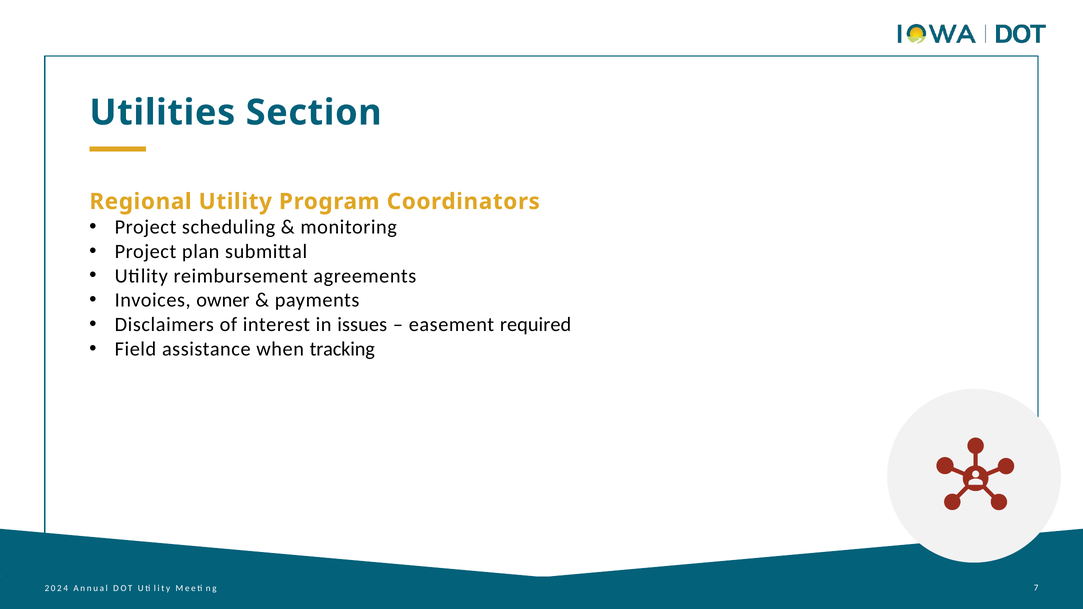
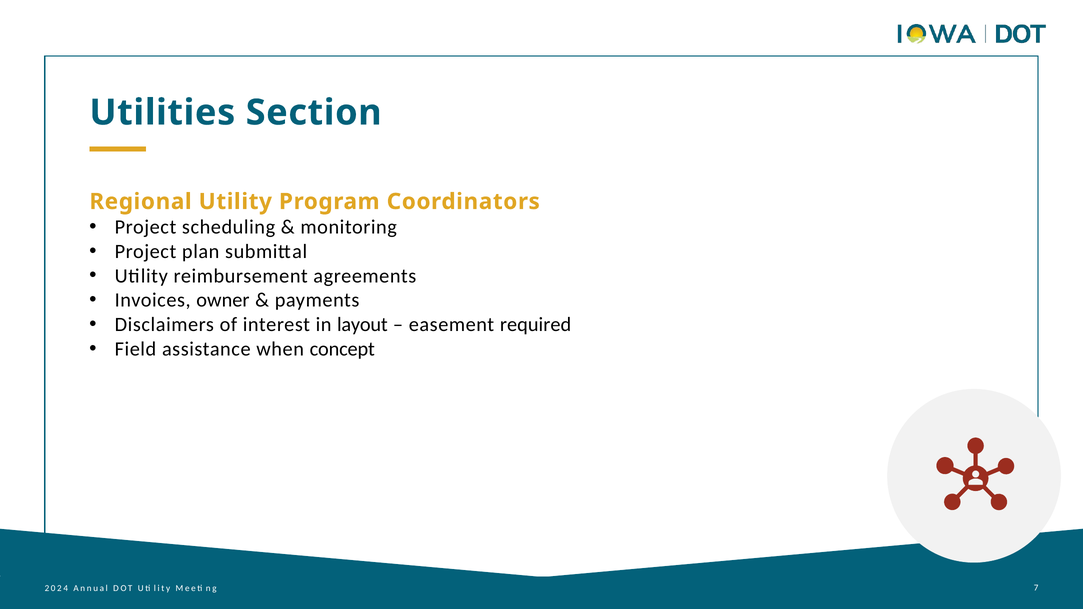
issues: issues -> layout (362, 325)
tracking: tracking -> concept (342, 349)
